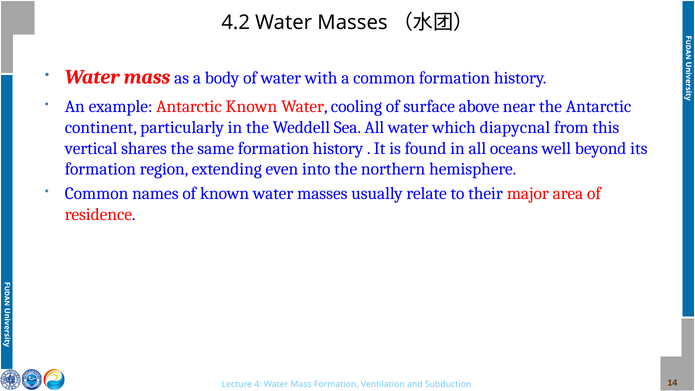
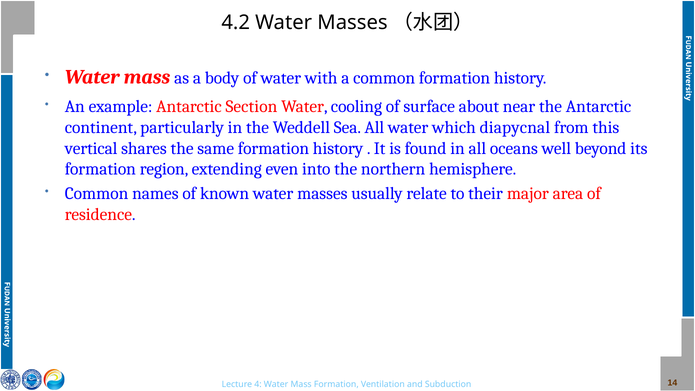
Antarctic Known: Known -> Section (251, 107)
above: above -> about (479, 107)
